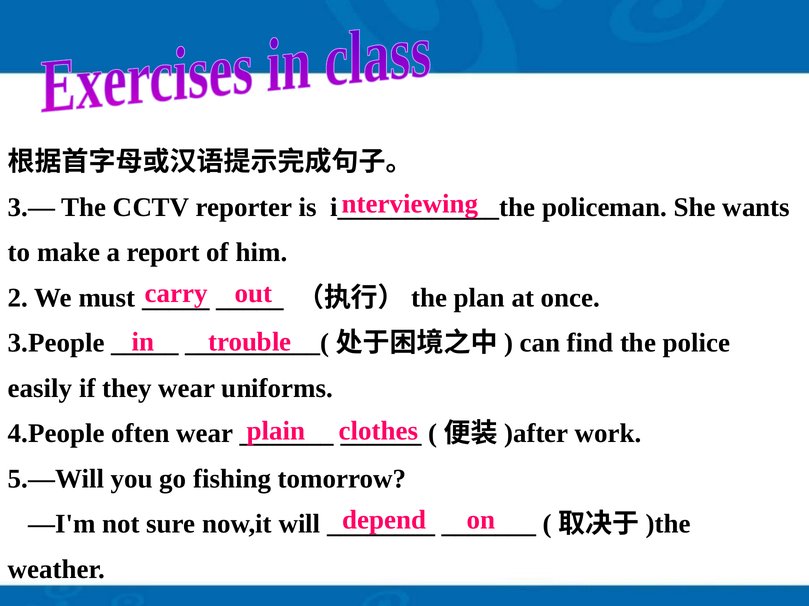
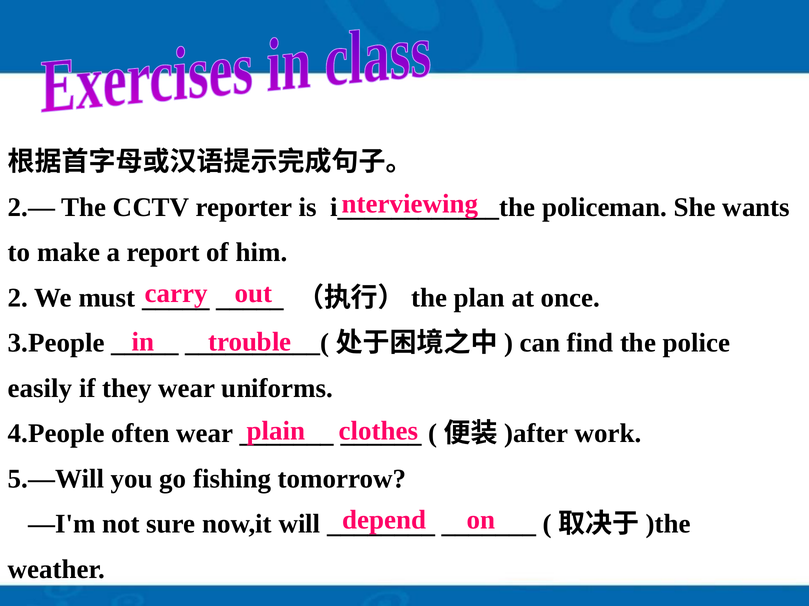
3.—: 3.— -> 2.— (32, 207)
